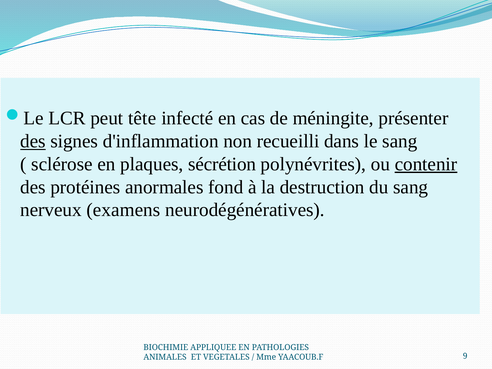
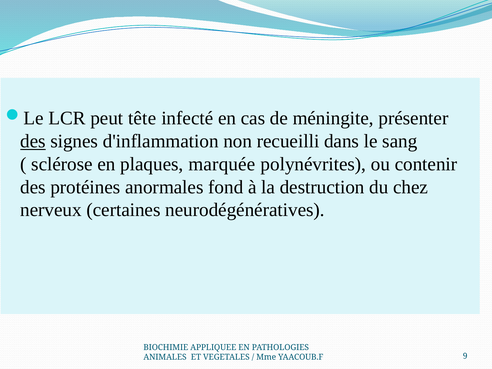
sécrétion: sécrétion -> marquée (222, 164)
contenir underline: present -> none (426, 164)
du sang: sang -> chez (411, 187)
examens: examens -> certaines (123, 210)
